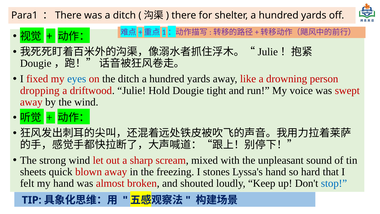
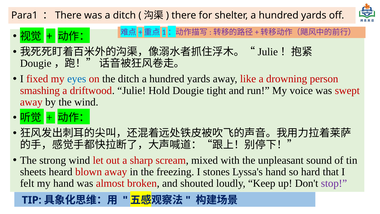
dropping: dropping -> smashing (40, 90)
quick: quick -> heard (61, 172)
stop colour: blue -> purple (334, 183)
